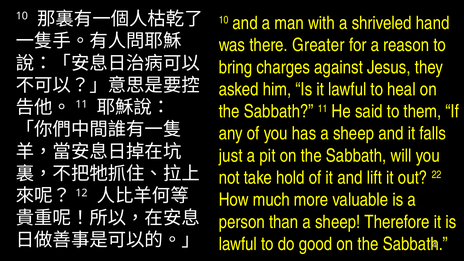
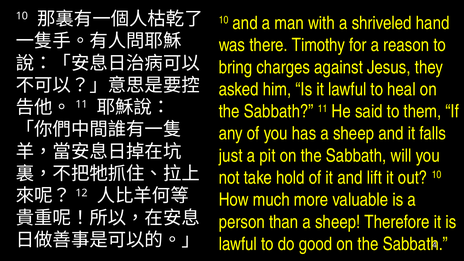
Greater: Greater -> Timothy (319, 45)
out 22: 22 -> 10 (437, 175)
